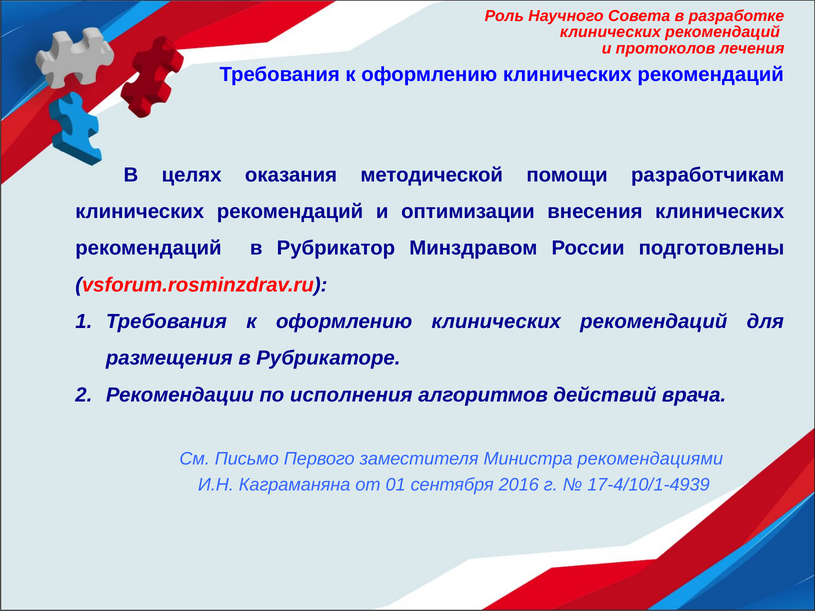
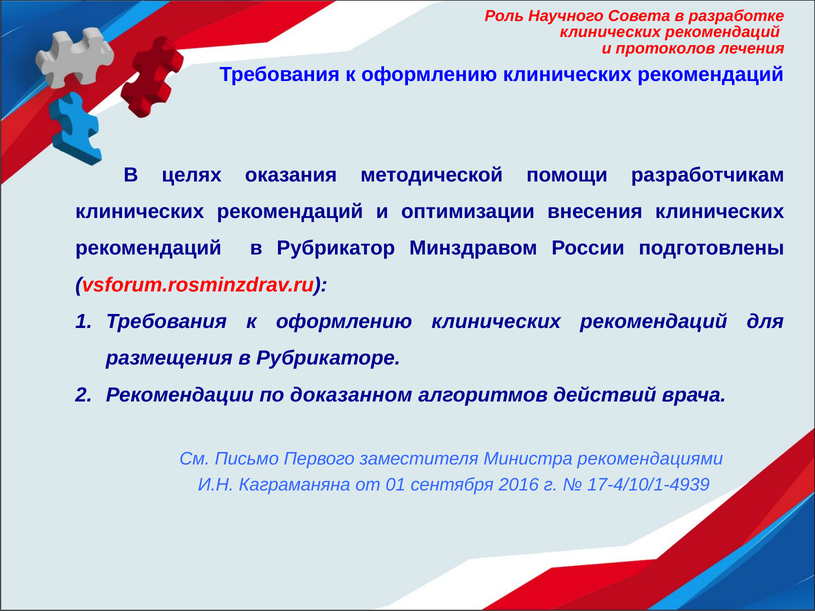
исполнения: исполнения -> доказанном (351, 395)
